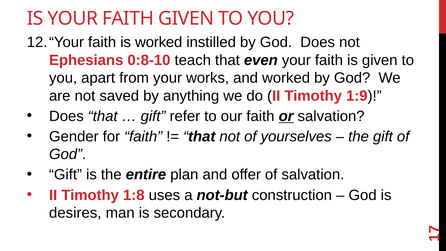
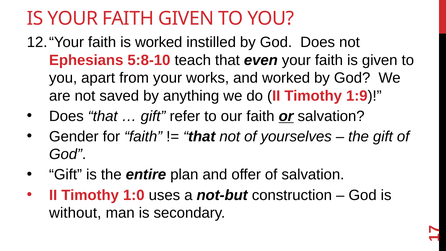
0:8-10: 0:8-10 -> 5:8-10 (149, 60)
1:8: 1:8 -> 1:0 (134, 195)
desires: desires -> without (75, 213)
